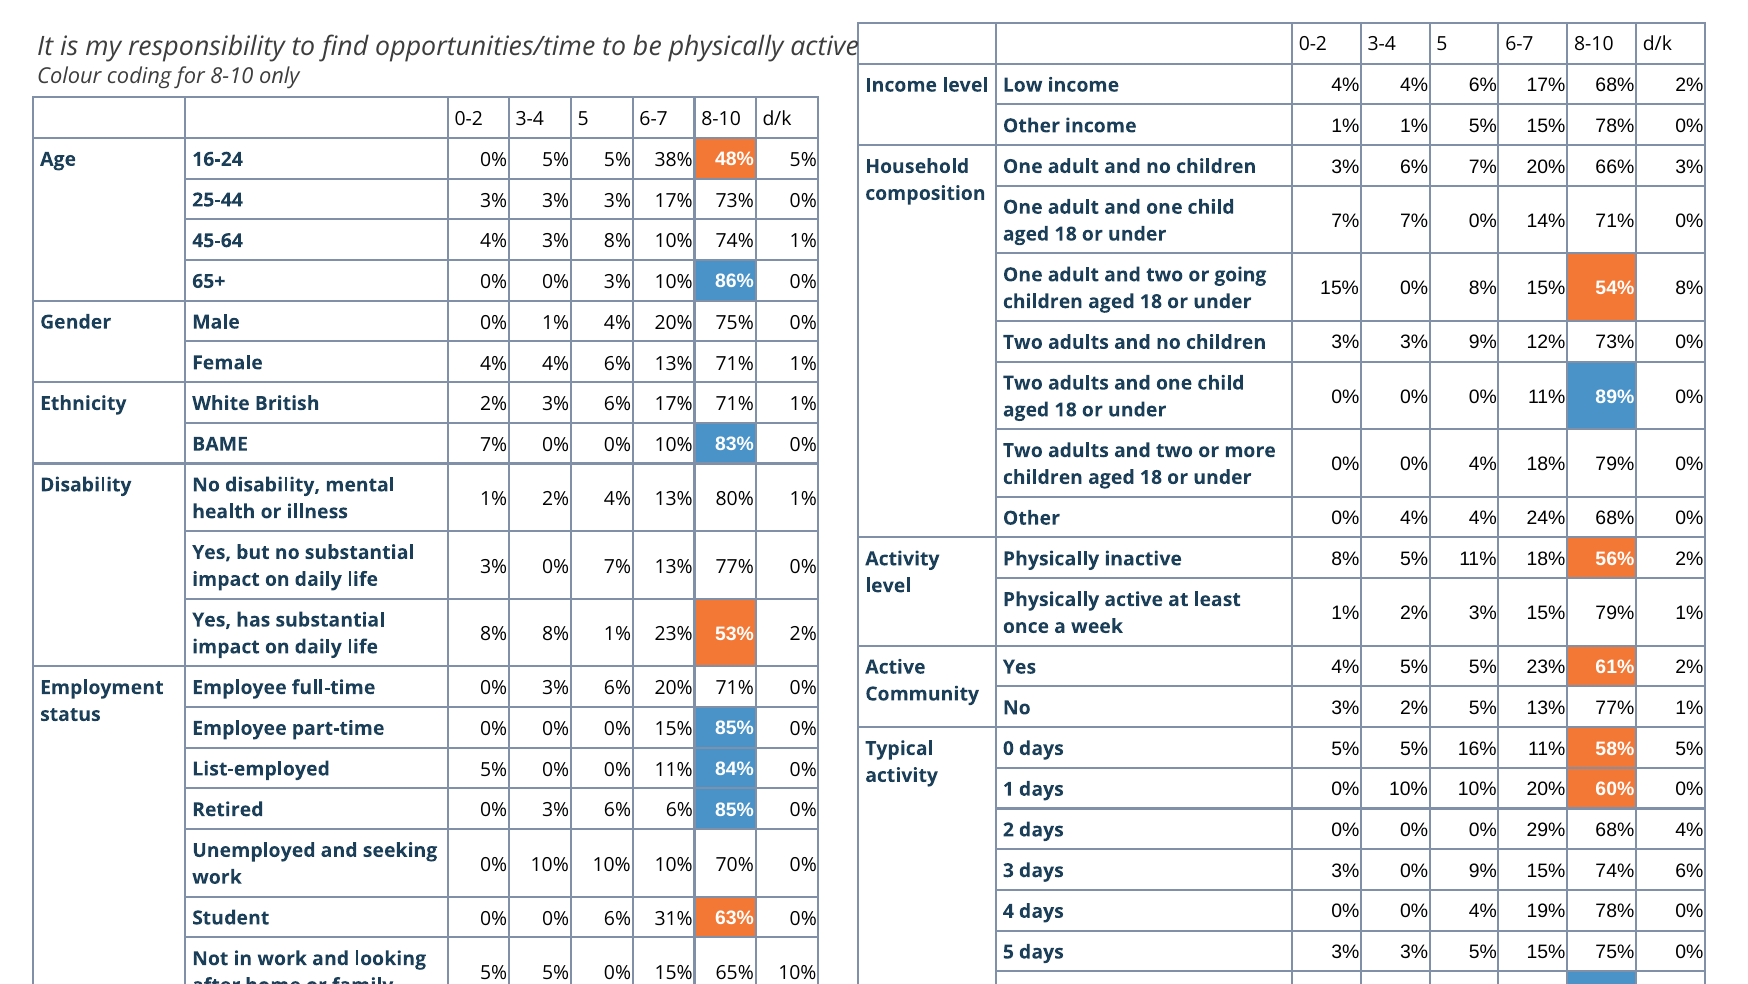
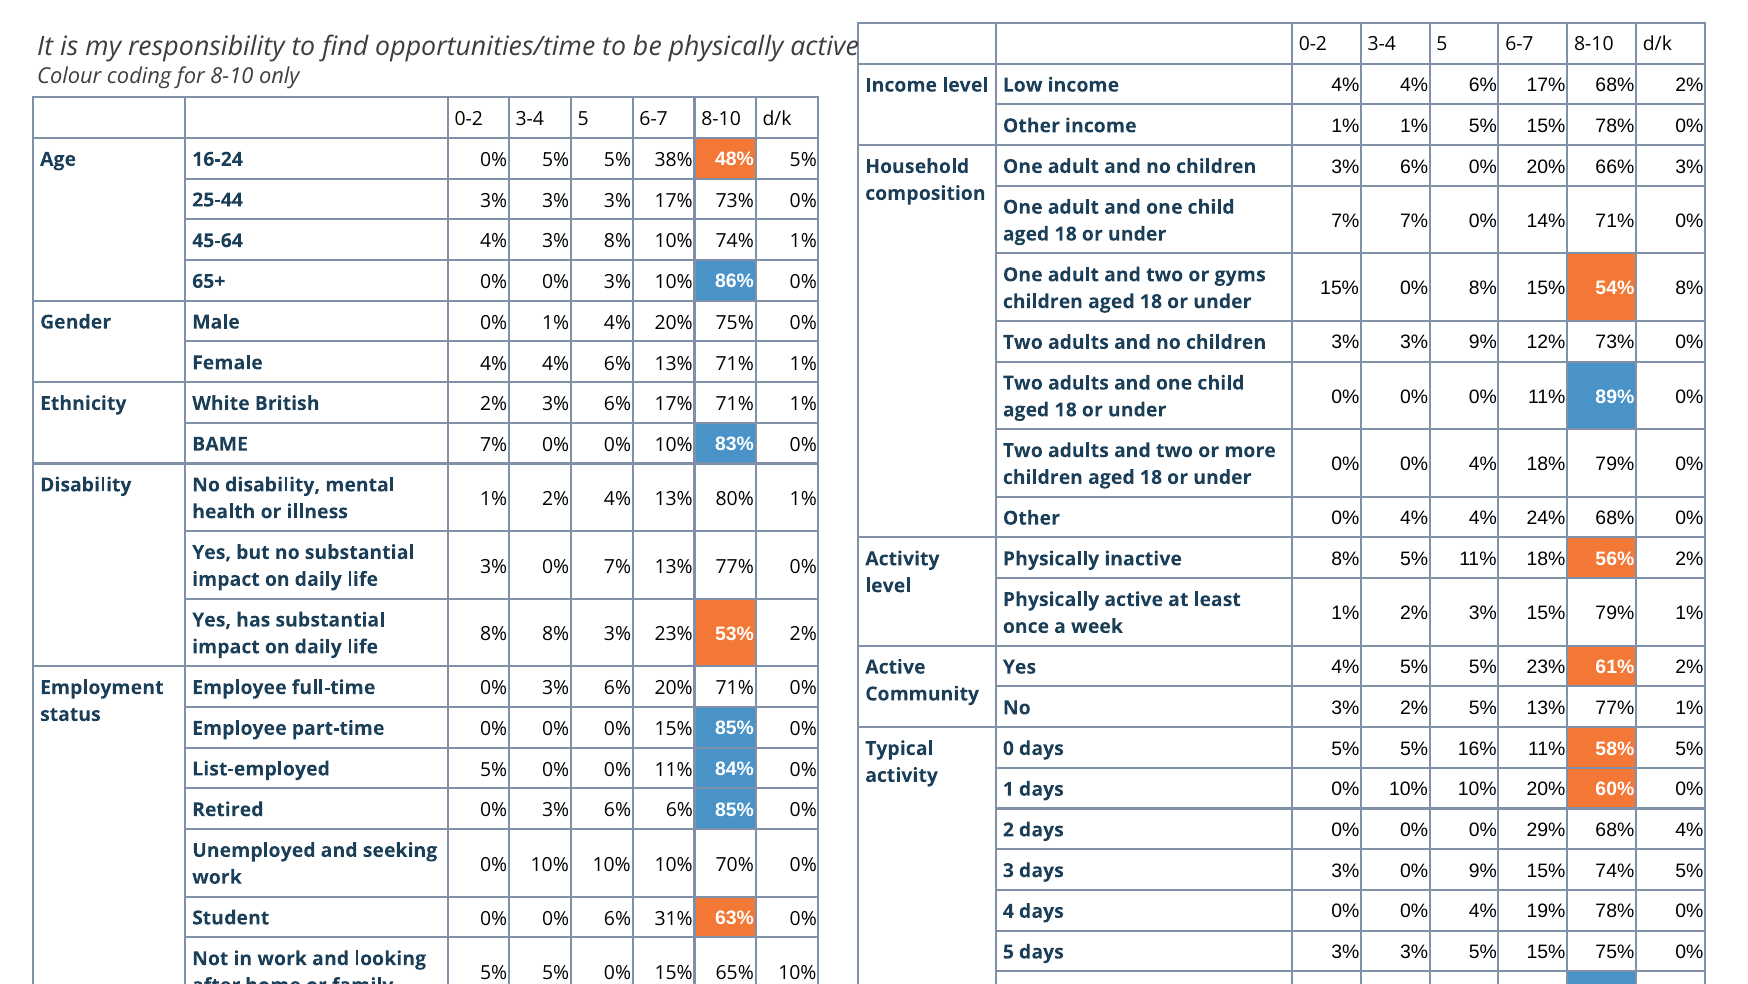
6% 7%: 7% -> 0% (1483, 167)
going: going -> gyms (1240, 275)
8% 1%: 1% -> 3% (618, 634)
74% 6%: 6% -> 5% (1689, 870)
